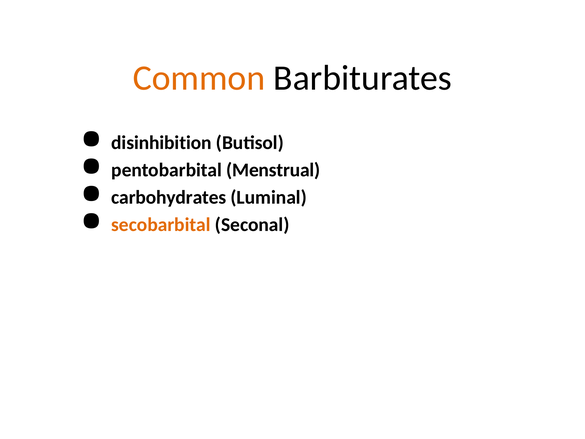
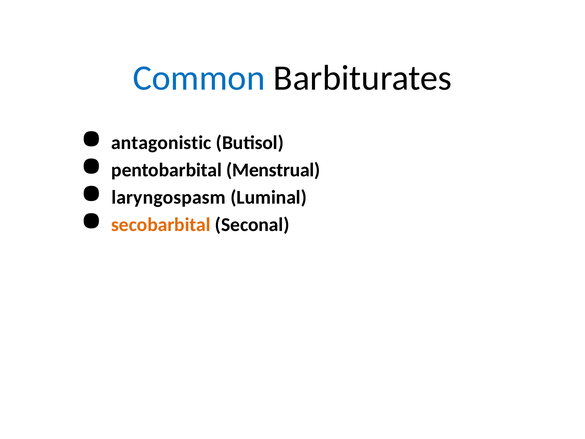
Common colour: orange -> blue (199, 78)
disinhibition: disinhibition -> antagonistic (161, 143)
carbohydrates: carbohydrates -> laryngospasm (169, 197)
